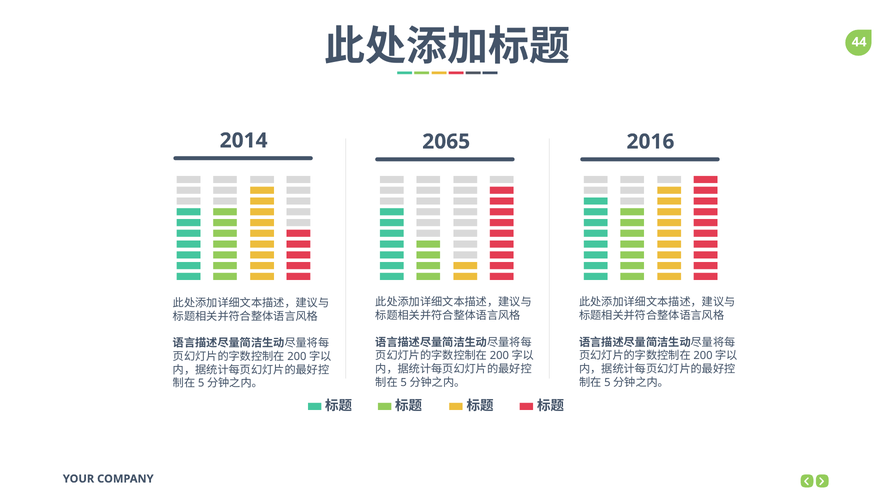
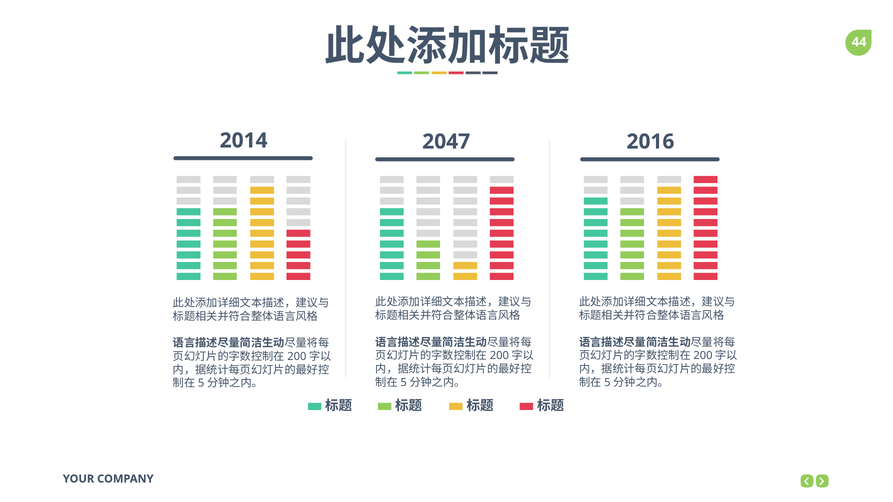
2065: 2065 -> 2047 (446, 142)
